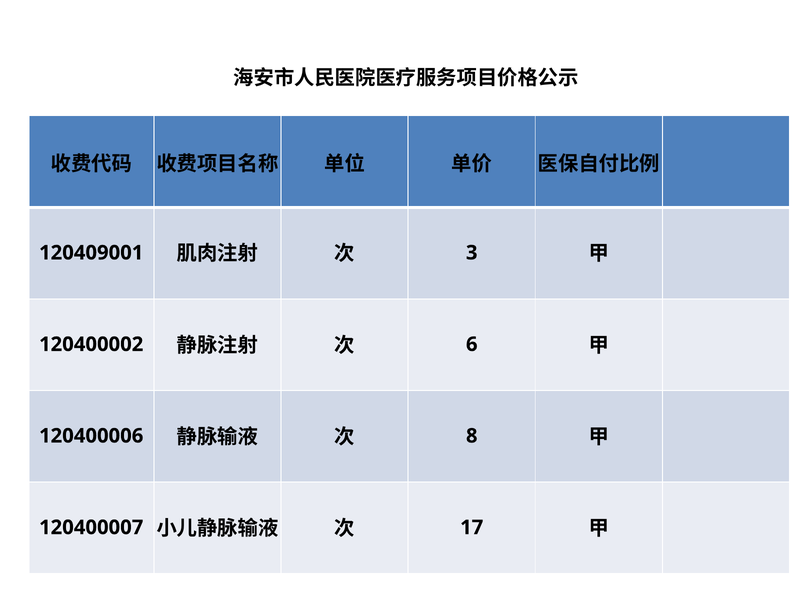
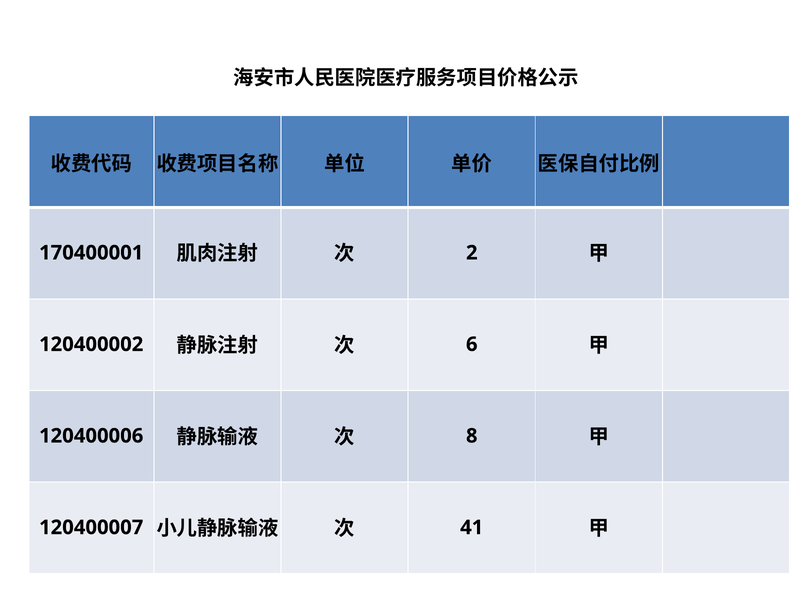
120409001: 120409001 -> 170400001 (91, 253)
3: 3 -> 2 (472, 253)
17: 17 -> 41 (472, 527)
